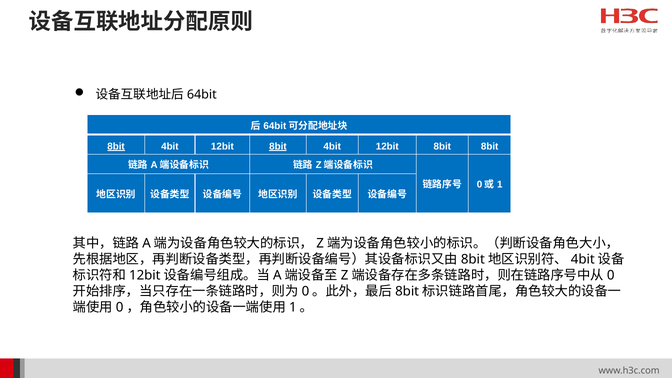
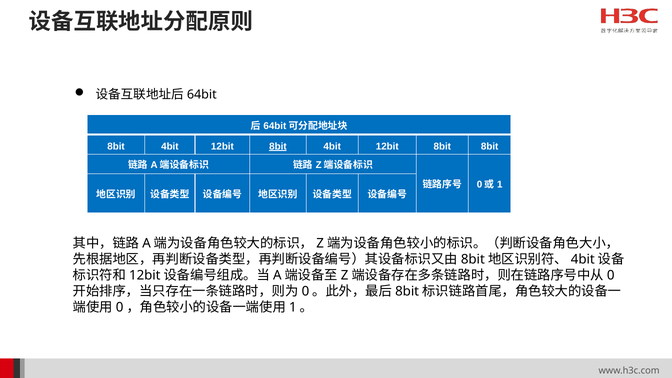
8bit underline: present -> none (116, 146)
